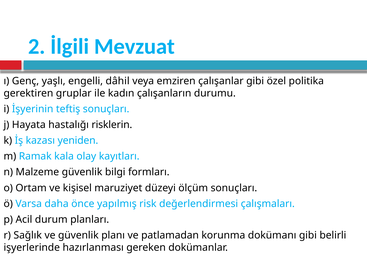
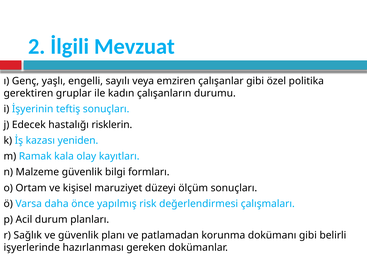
dâhil: dâhil -> sayılı (118, 81)
Hayata: Hayata -> Edecek (29, 125)
